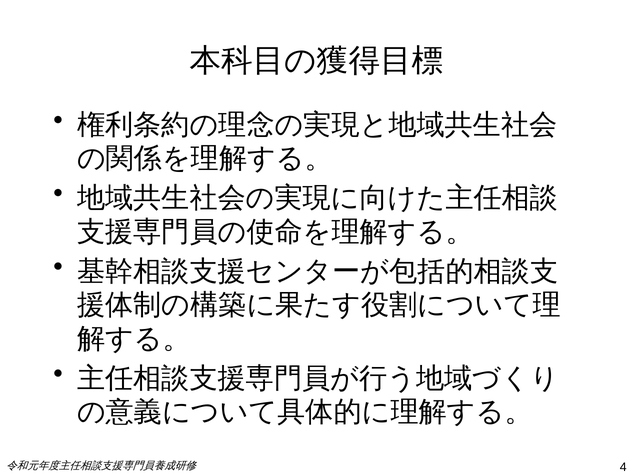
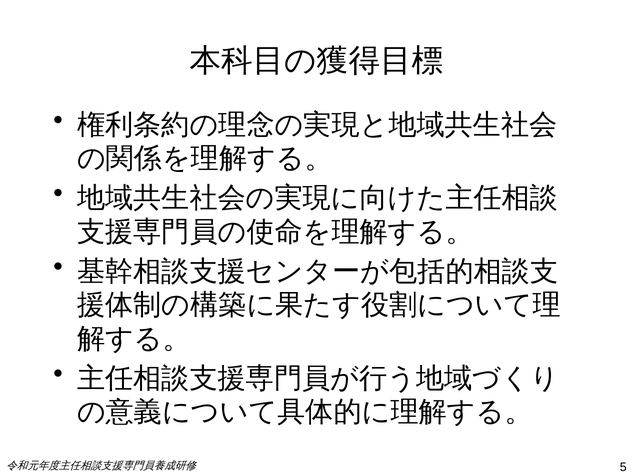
4: 4 -> 5 (623, 467)
